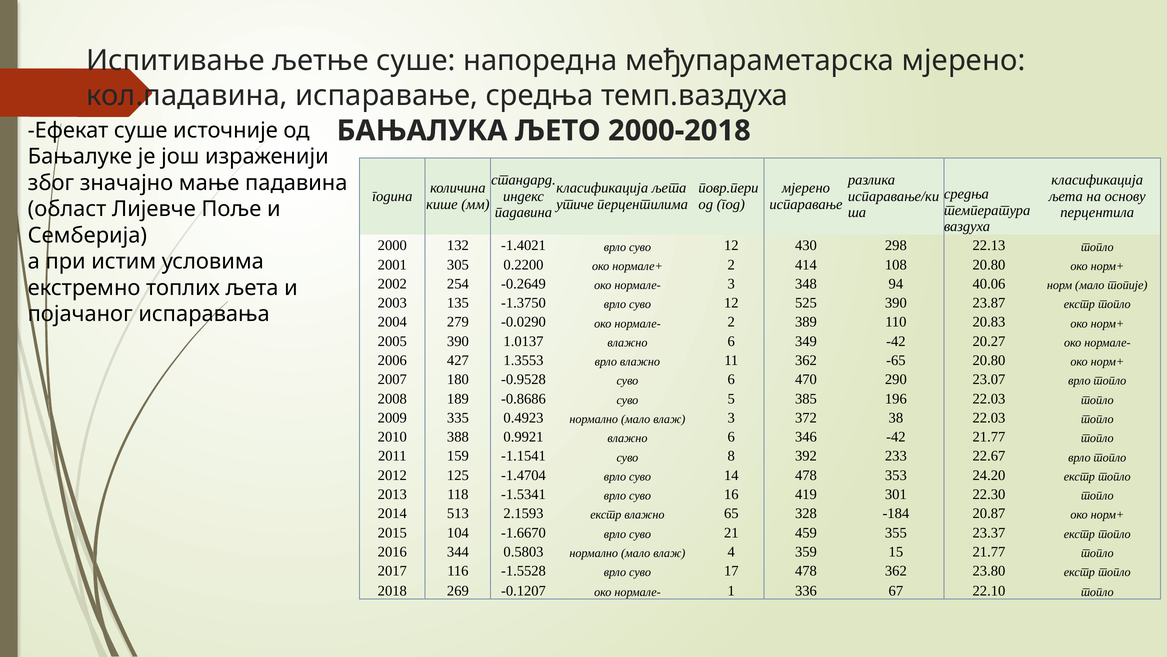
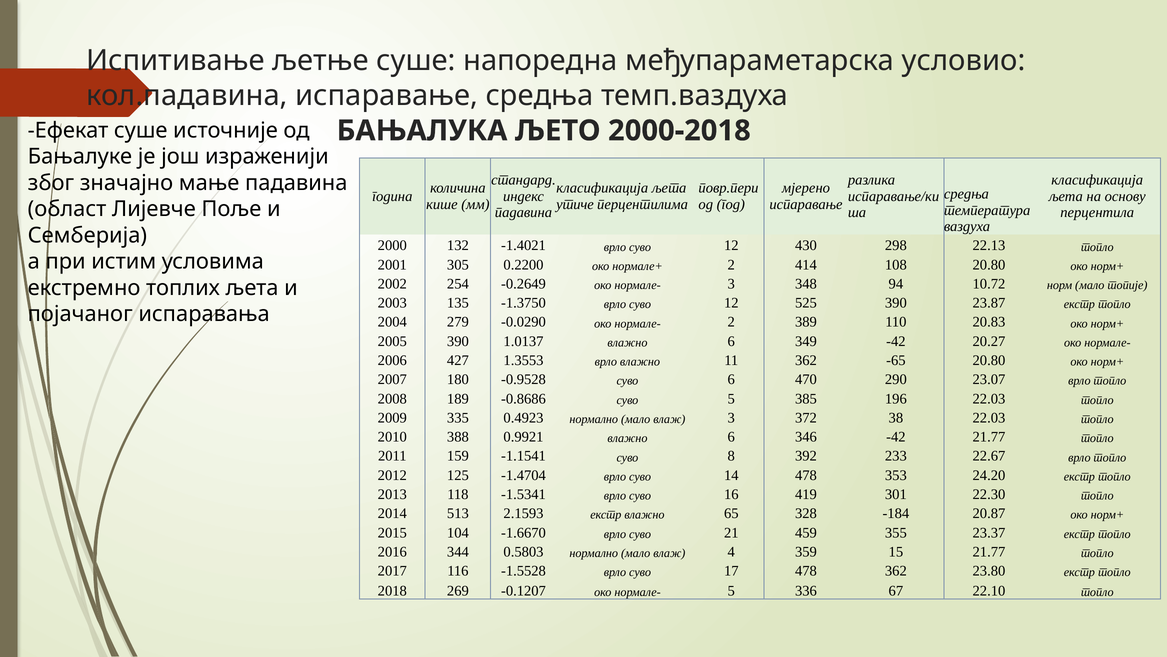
међупараметарска мјерено: мјерено -> условио (964, 61)
40.06: 40.06 -> 10.72 (989, 284)
нормале- 1: 1 -> 5 (731, 591)
